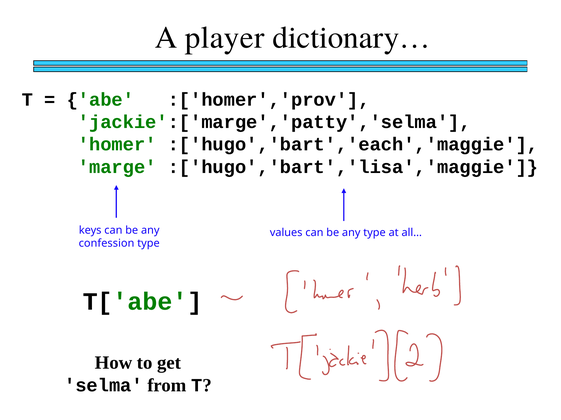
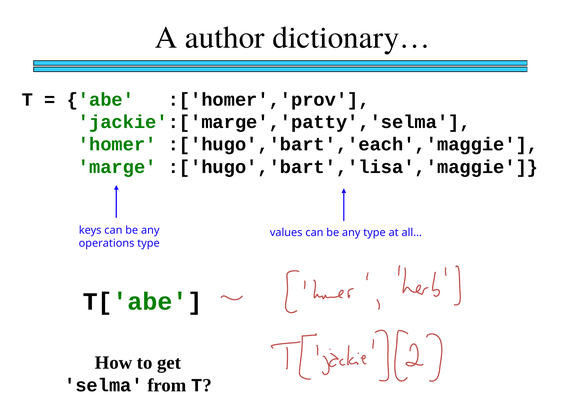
player: player -> author (225, 38)
confession: confession -> operations (107, 244)
